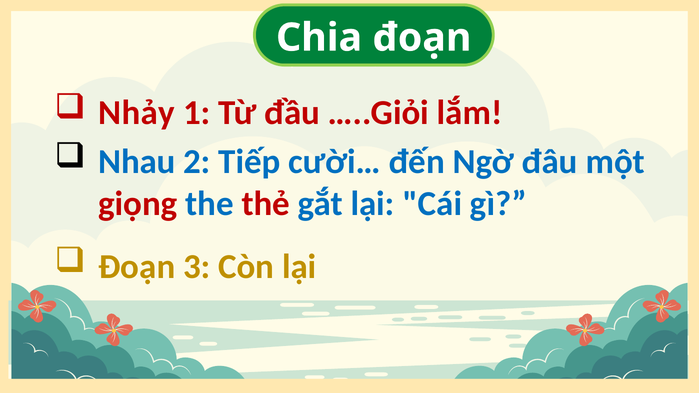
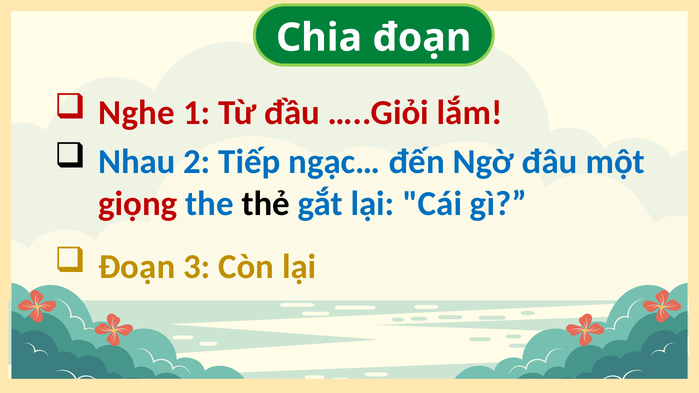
Nhảy: Nhảy -> Nghe (137, 113)
cười…: cười… -> ngạc… (334, 162)
thẻ colour: red -> black (266, 204)
